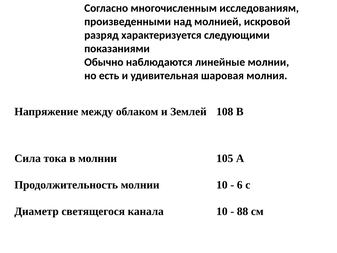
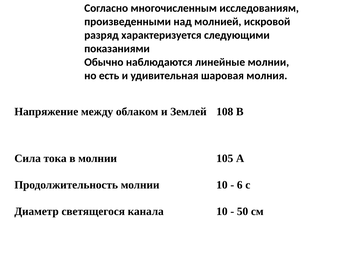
88: 88 -> 50 (243, 211)
